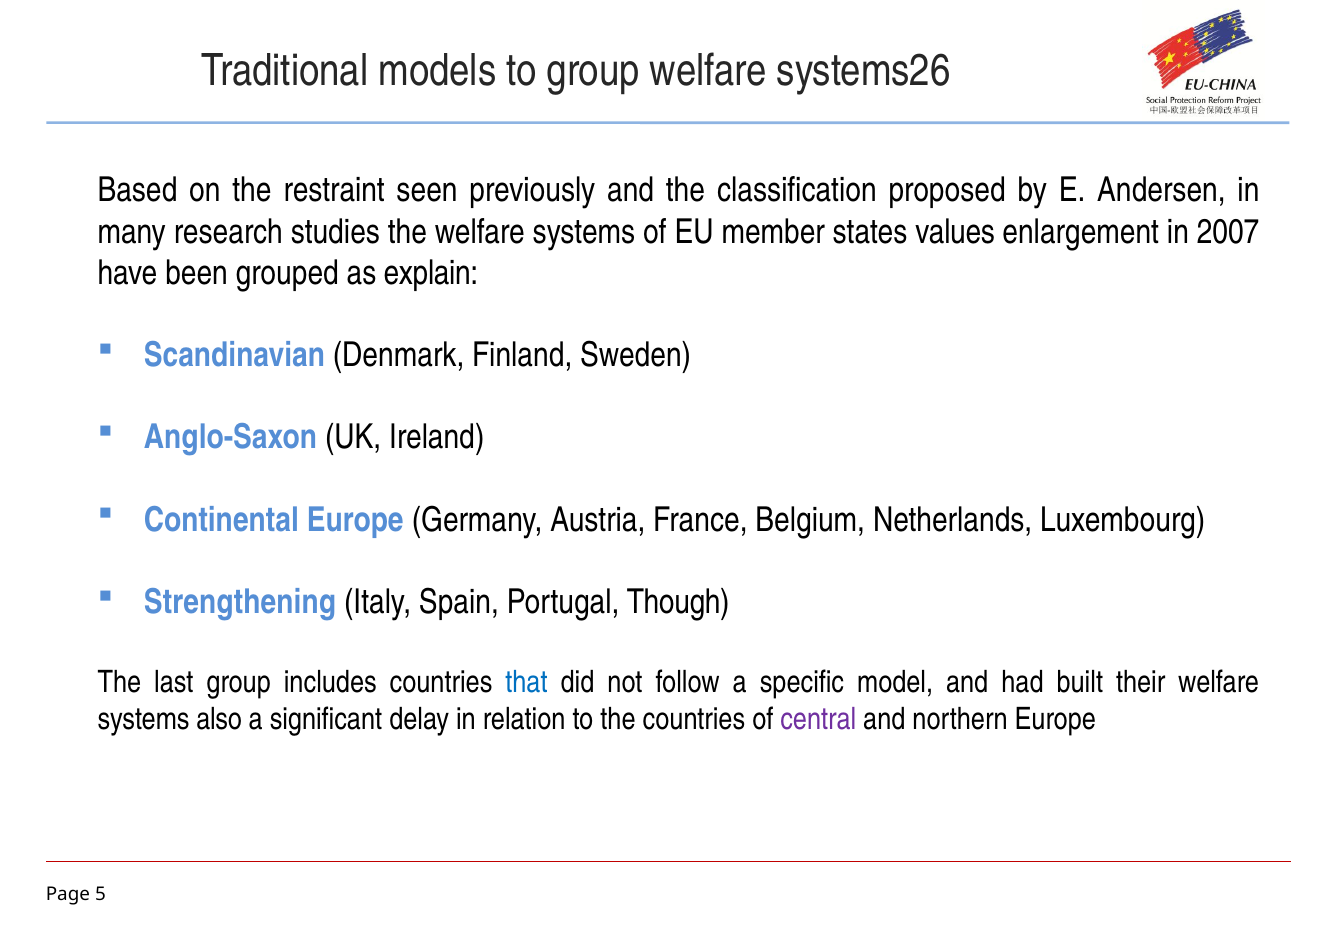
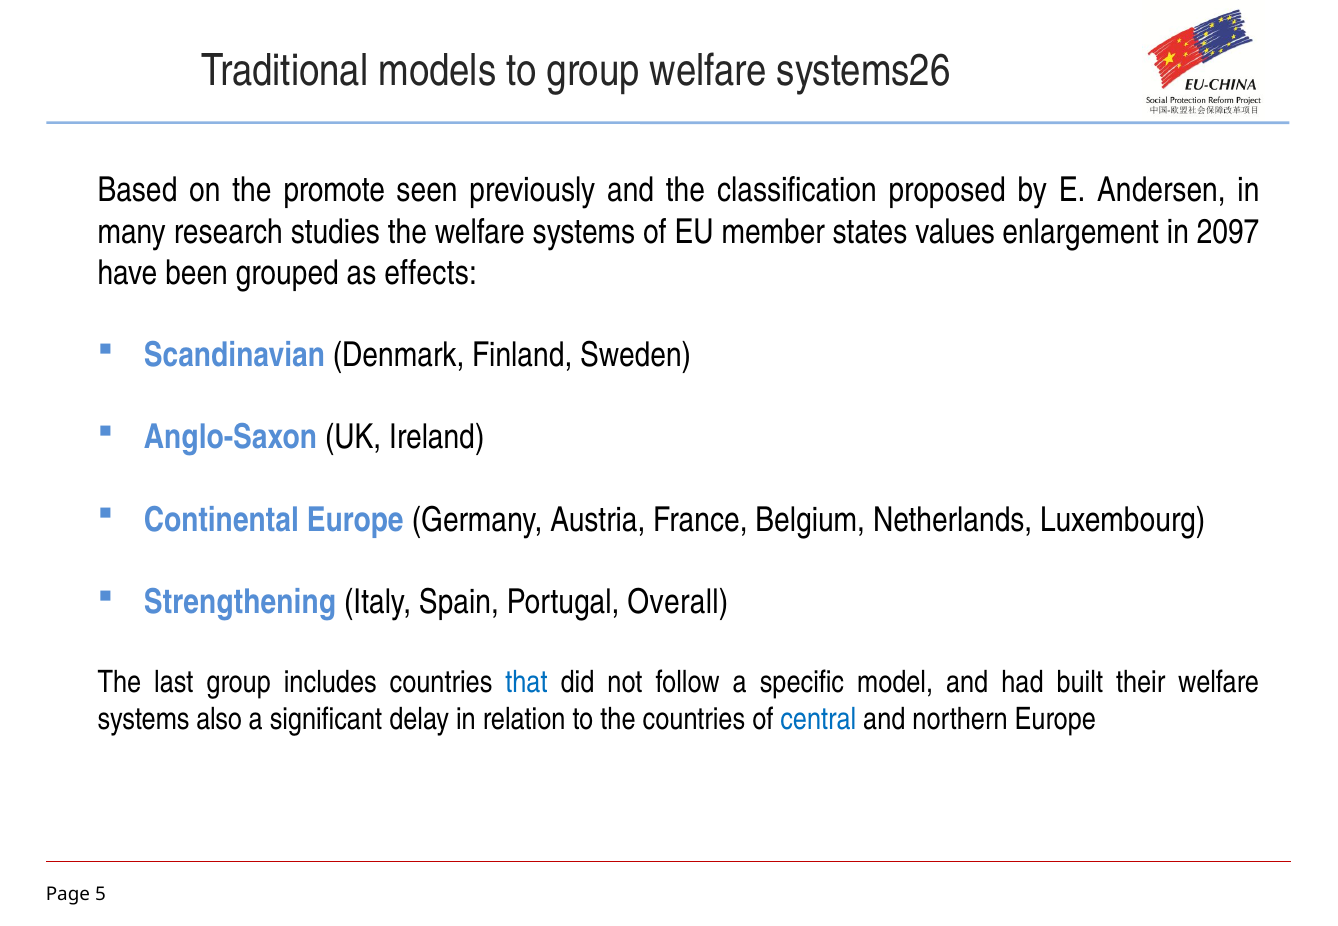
restraint: restraint -> promote (334, 191)
2007: 2007 -> 2097 (1228, 232)
explain: explain -> effects (431, 273)
Though: Though -> Overall (678, 603)
central colour: purple -> blue (818, 720)
